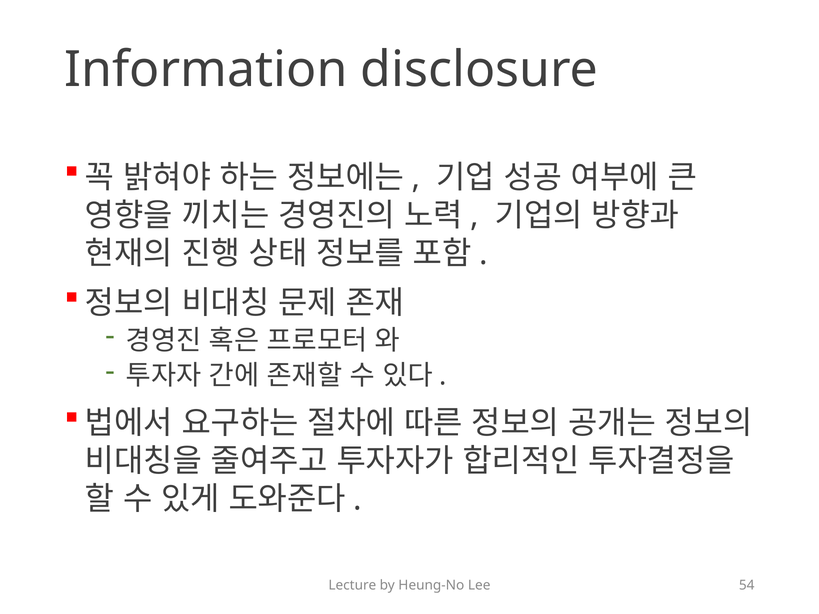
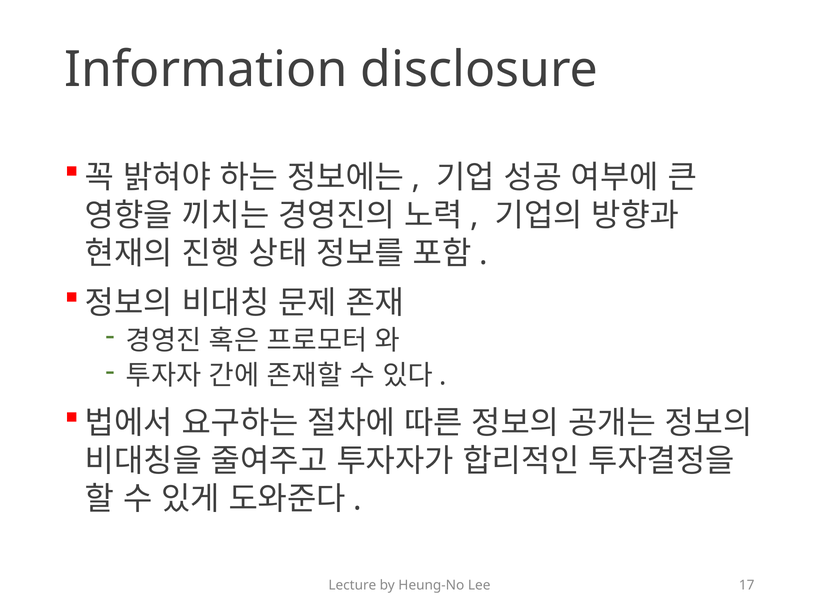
54: 54 -> 17 (747, 586)
